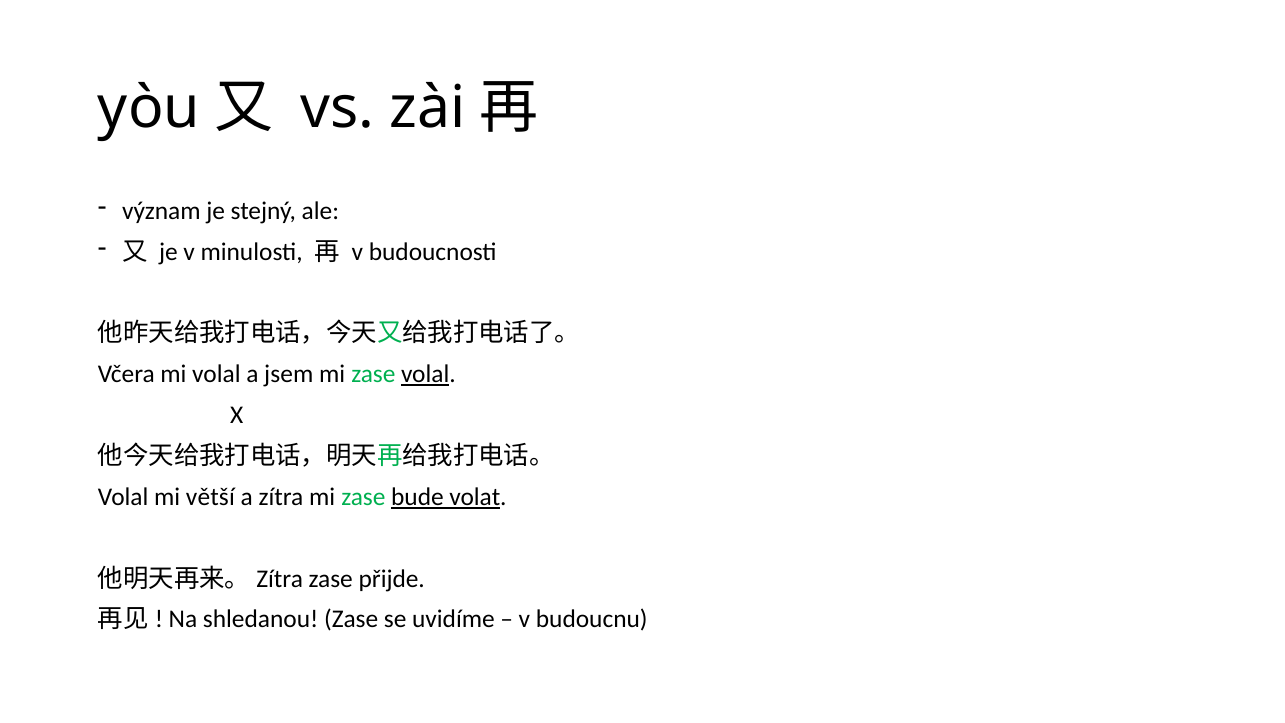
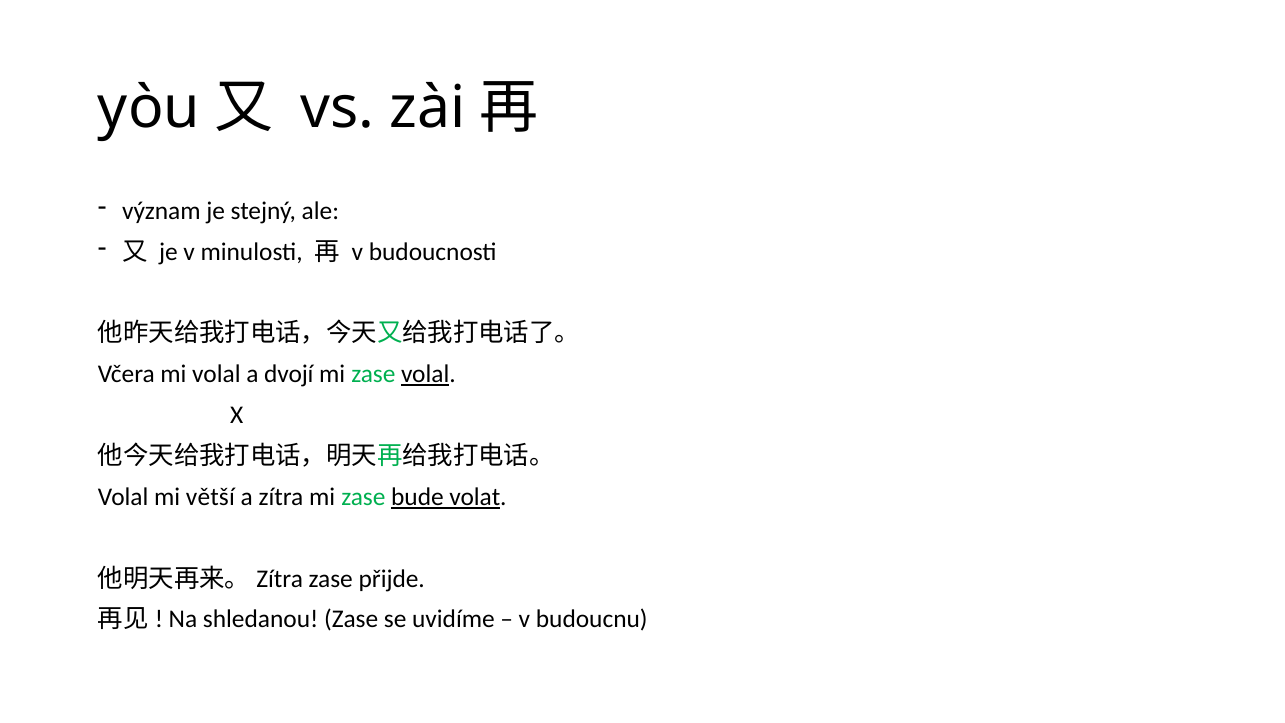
jsem: jsem -> dvojí (289, 374)
